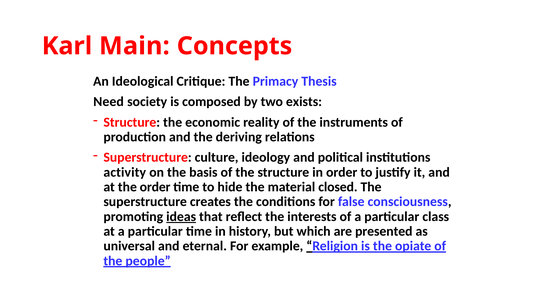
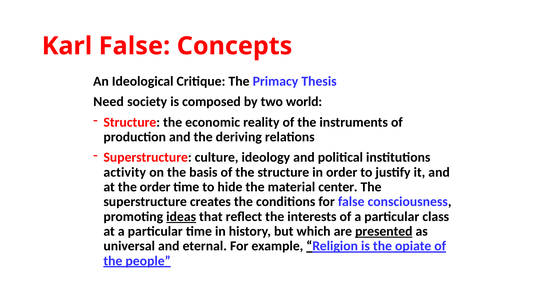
Karl Main: Main -> False (134, 46)
exists: exists -> world (304, 102)
closed: closed -> center (338, 187)
presented underline: none -> present (384, 232)
